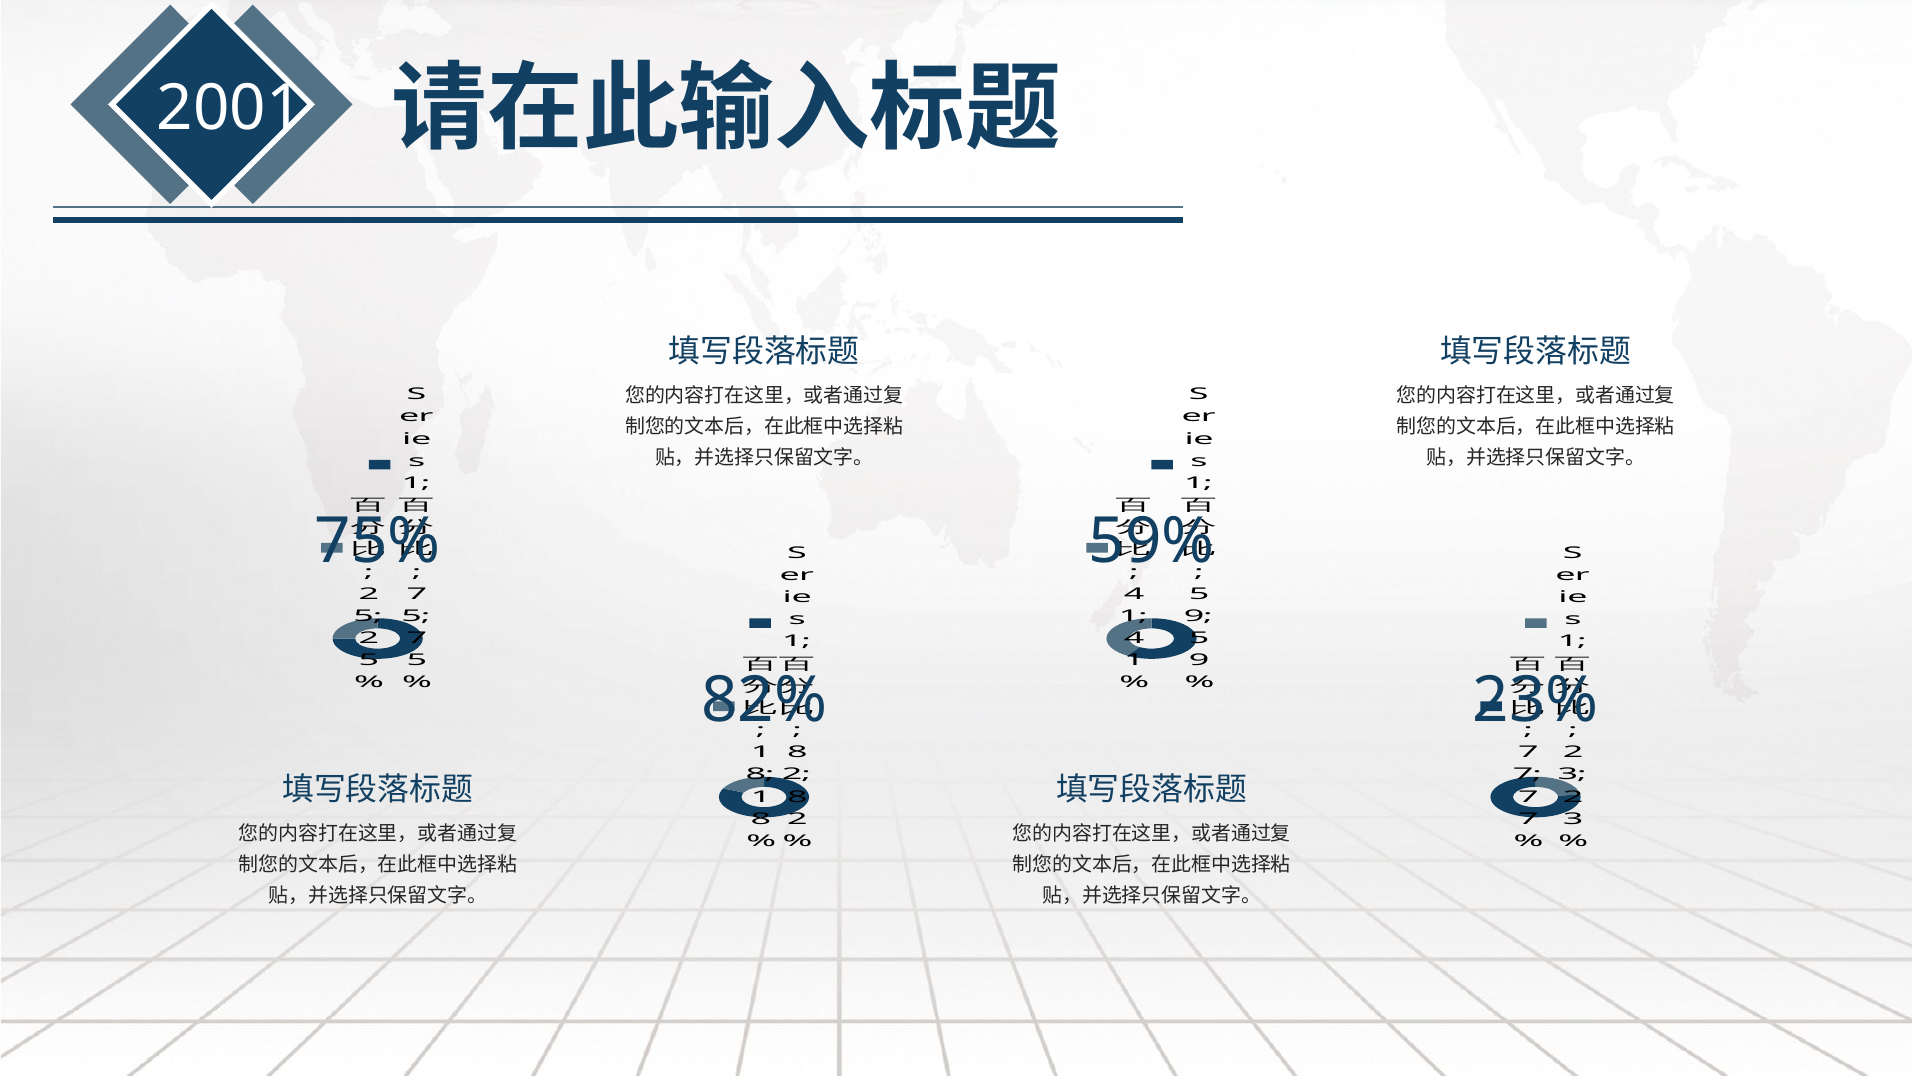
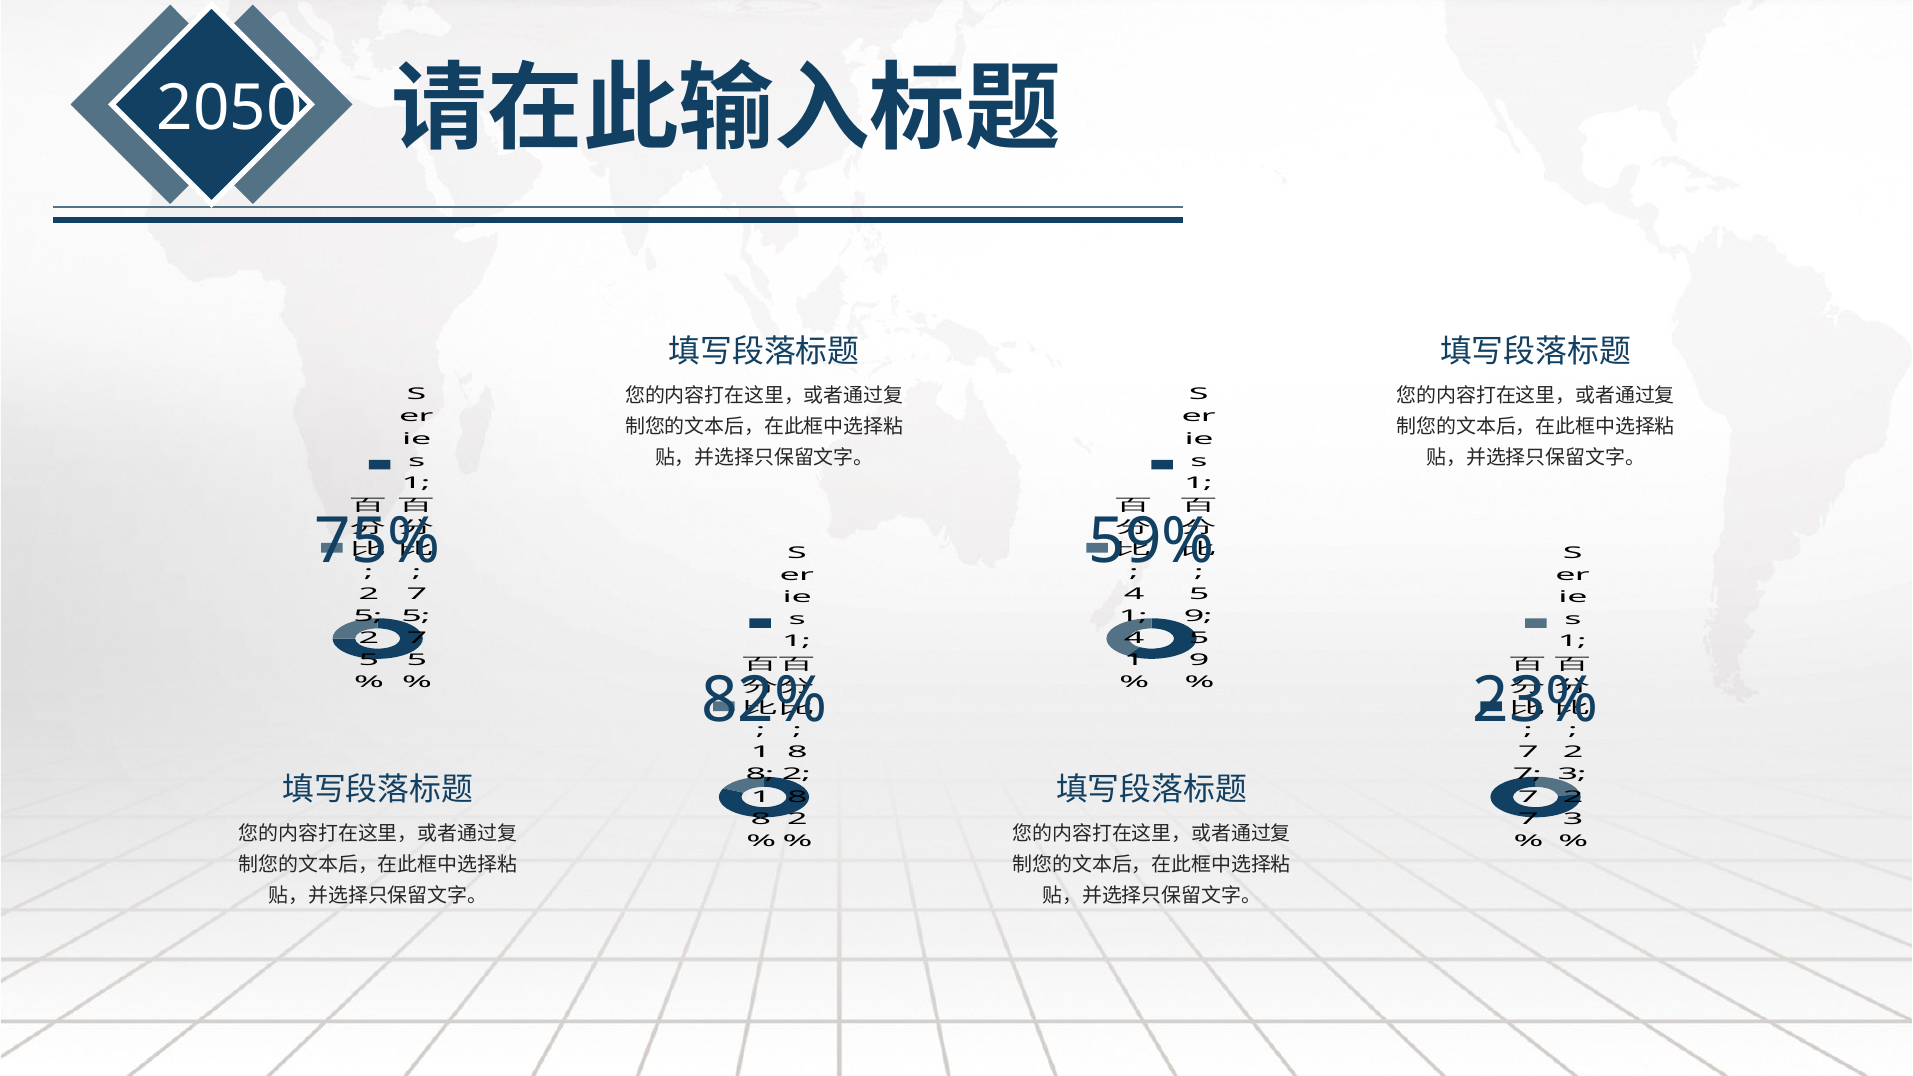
2001: 2001 -> 2050 (230, 108)
